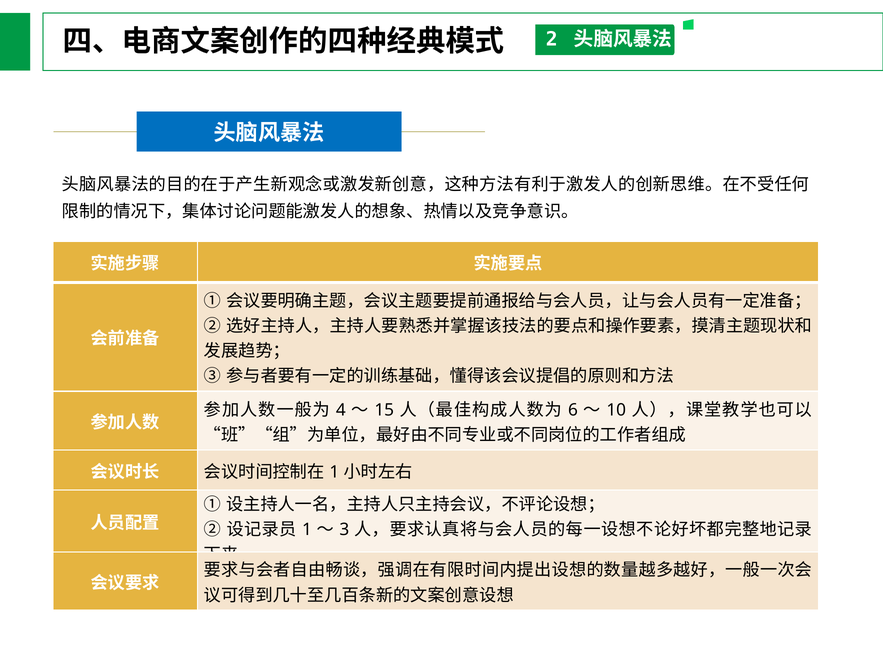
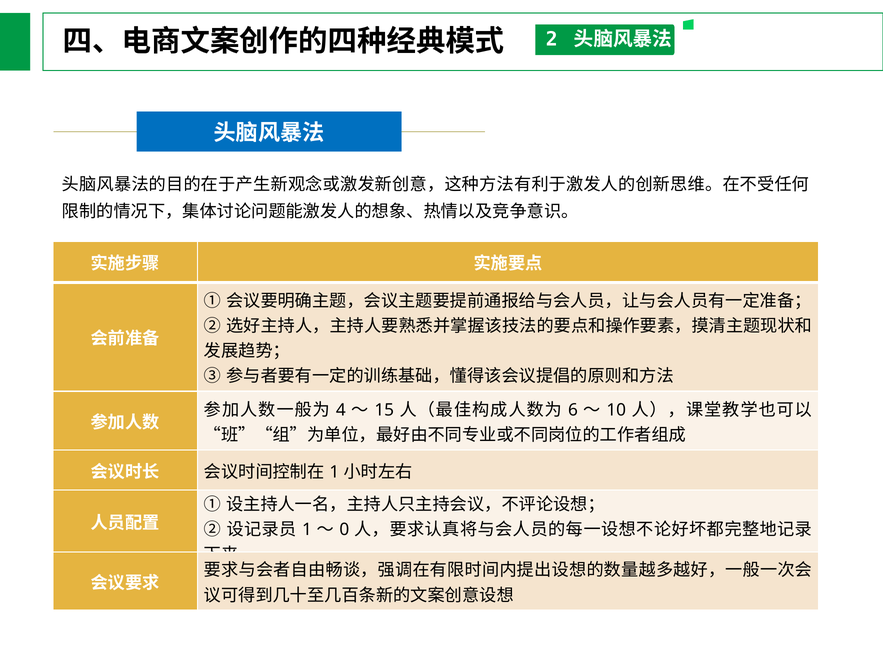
3: 3 -> 0 (344, 530)
